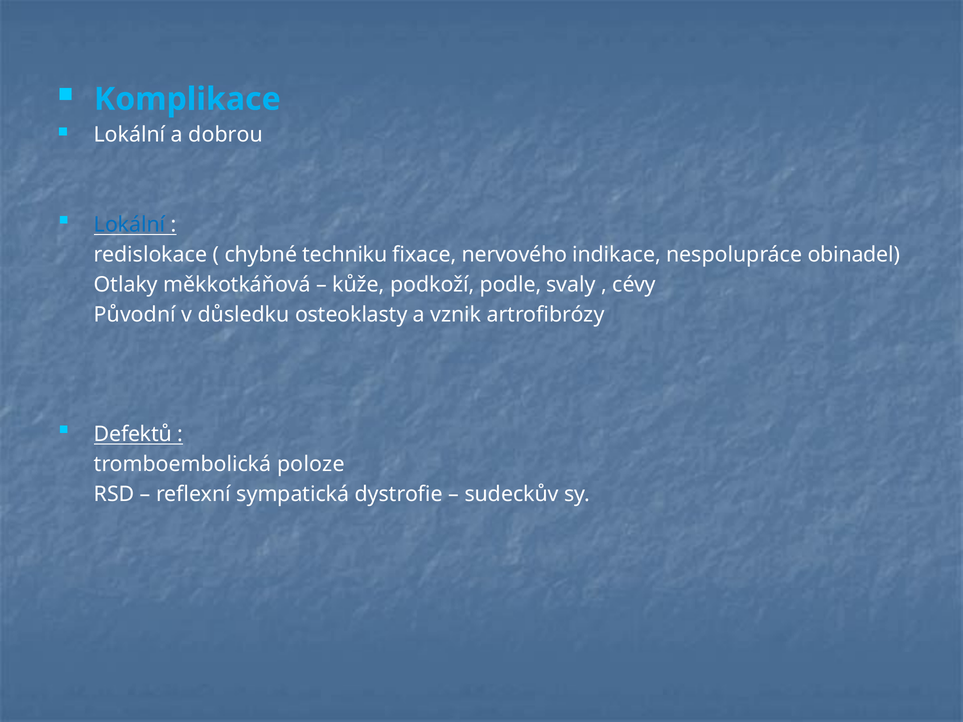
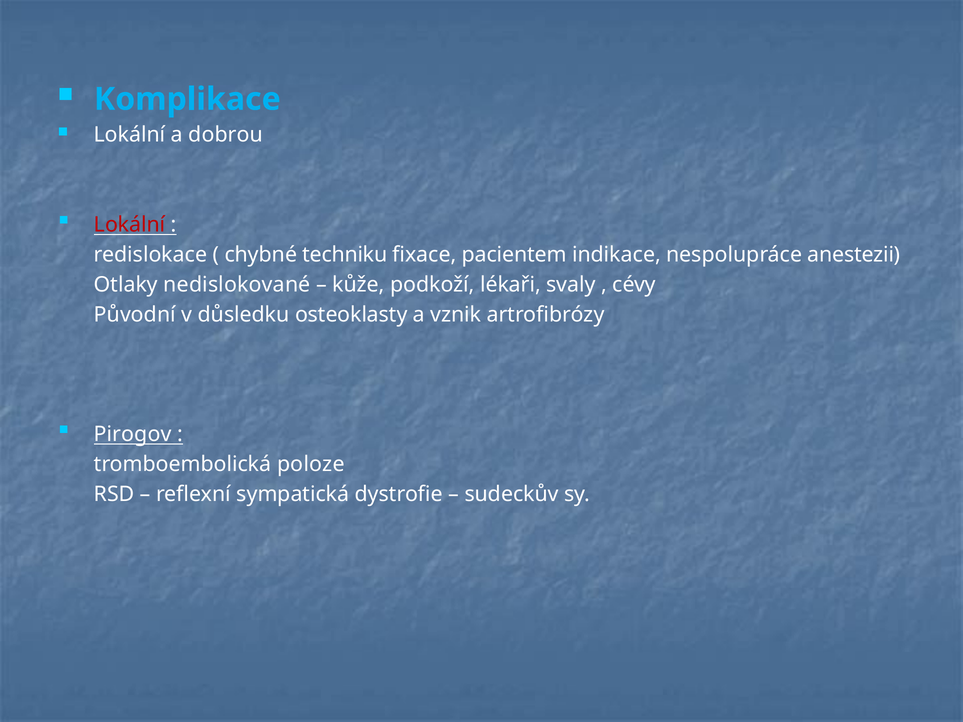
Lokální colour: blue -> red (130, 225)
nervového: nervového -> pacientem (514, 255)
obinadel: obinadel -> anestezii (854, 255)
měkkotkáňová: měkkotkáňová -> nedislokované (237, 285)
podle: podle -> lékaři (510, 285)
Defektů: Defektů -> Pirogov (133, 434)
